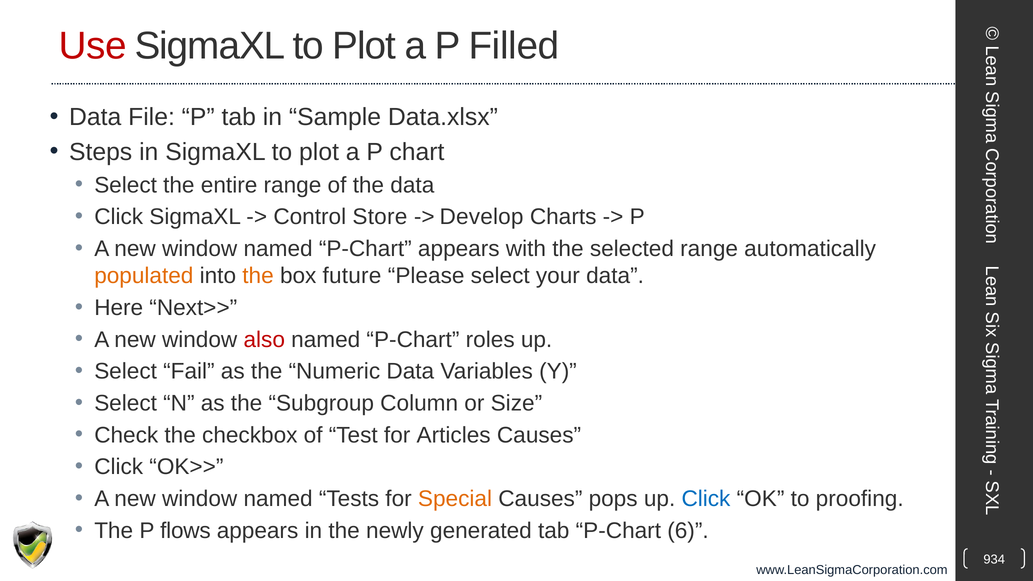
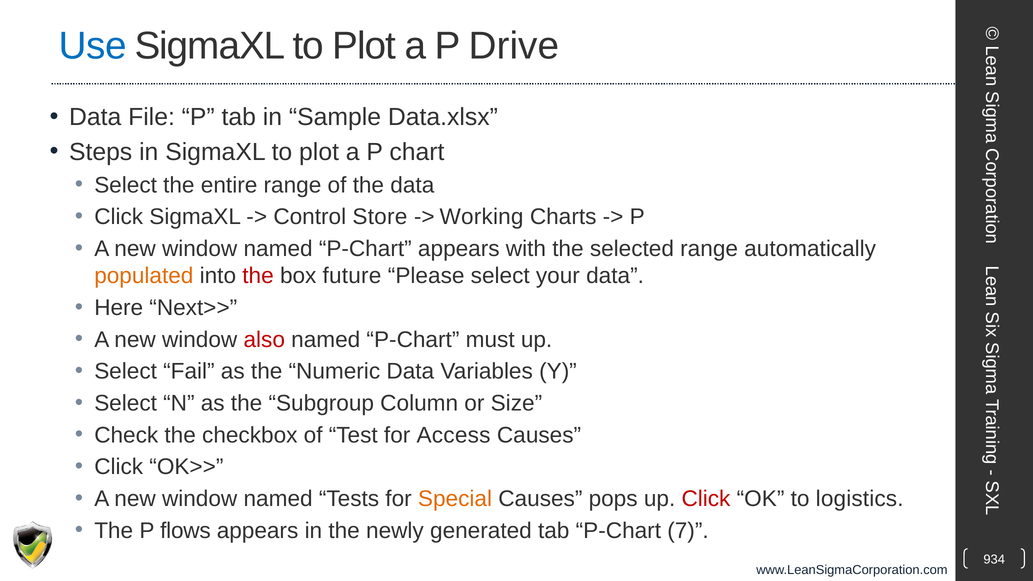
Use colour: red -> blue (93, 46)
Filled: Filled -> Drive (514, 46)
Develop: Develop -> Working (482, 217)
the colour: orange -> red (258, 276)
roles: roles -> must (490, 340)
Articles: Articles -> Access (454, 435)
Click colour: blue -> red (706, 499)
proofing: proofing -> logistics (860, 499)
6: 6 -> 7 (688, 531)
